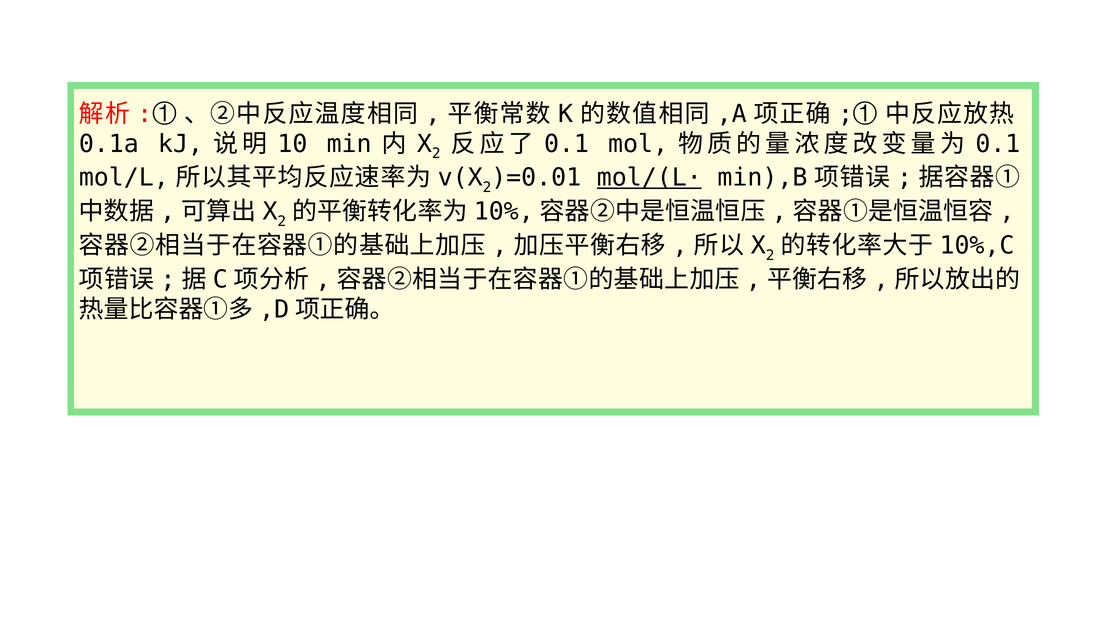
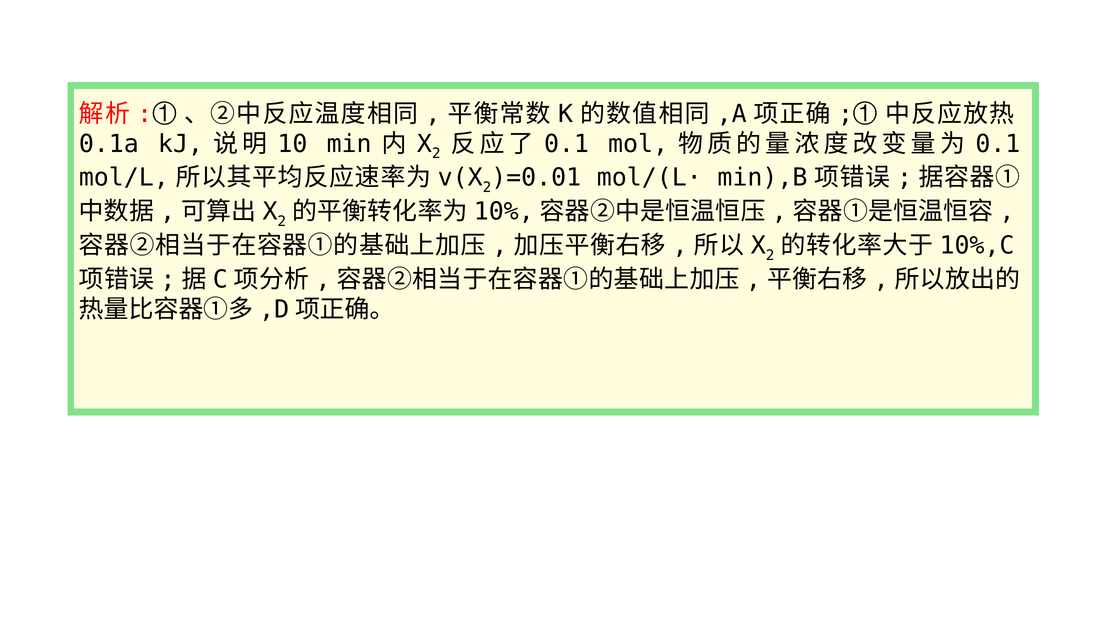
mol/(L· underline: present -> none (649, 178)
